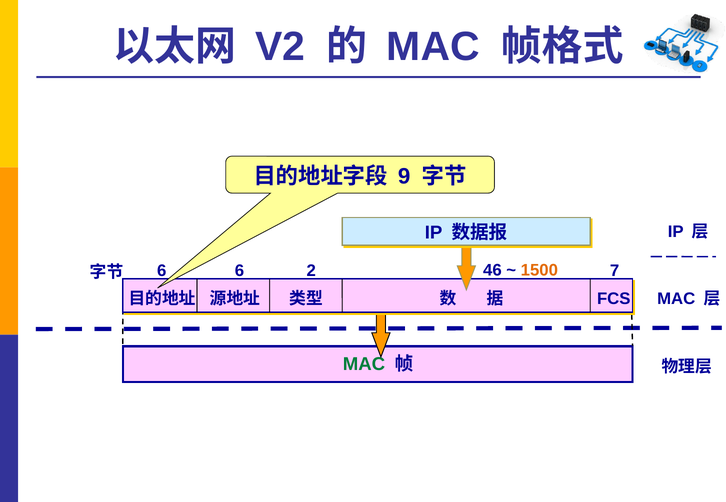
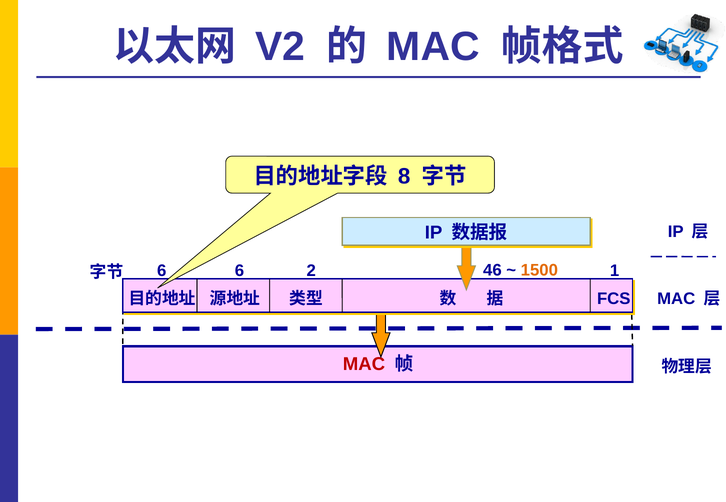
9: 9 -> 8 (404, 176)
7: 7 -> 1 (615, 271)
MAC colour: green -> red (364, 365)
